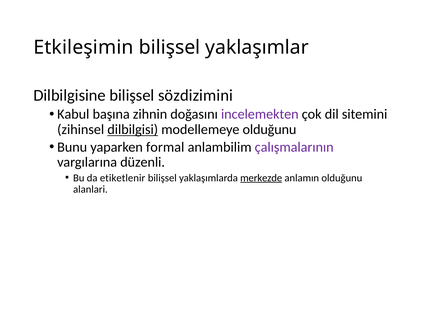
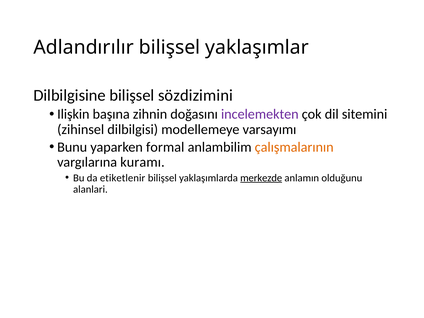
Etkileşimin: Etkileşimin -> Adlandırılır (84, 48)
Kabul: Kabul -> Ilişkin (73, 114)
dilbilgisi underline: present -> none (133, 130)
modellemeye olduğunu: olduğunu -> varsayımı (269, 130)
çalışmalarının colour: purple -> orange (294, 147)
düzenli: düzenli -> kuramı (142, 162)
